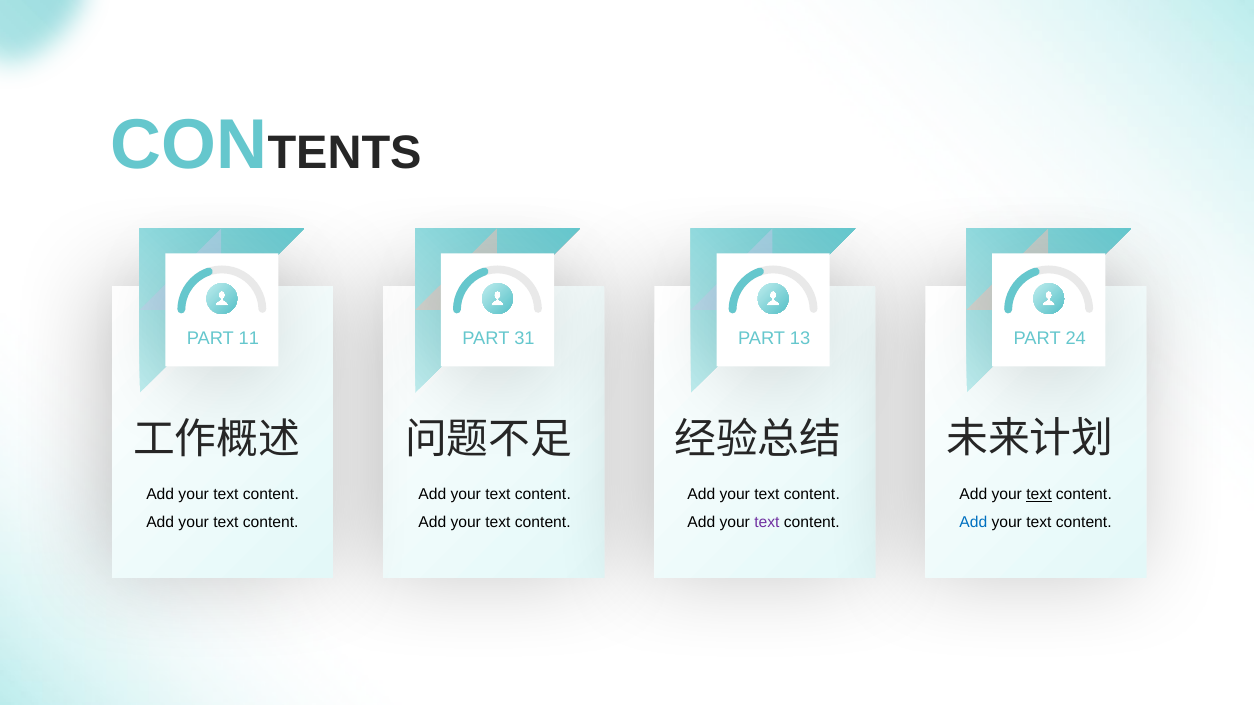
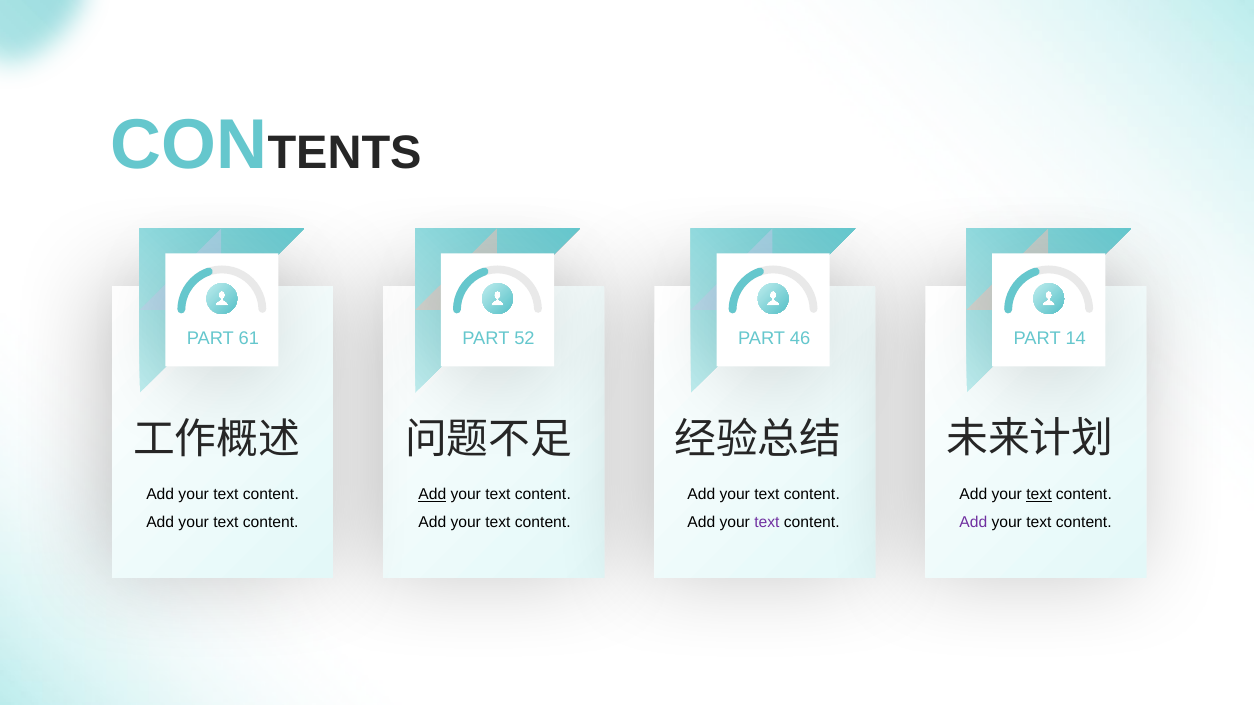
11: 11 -> 61 (249, 339)
31: 31 -> 52 (524, 339)
13: 13 -> 46 (800, 339)
24: 24 -> 14 (1076, 339)
Add underline: none -> present (432, 495)
Add colour: blue -> purple (973, 523)
